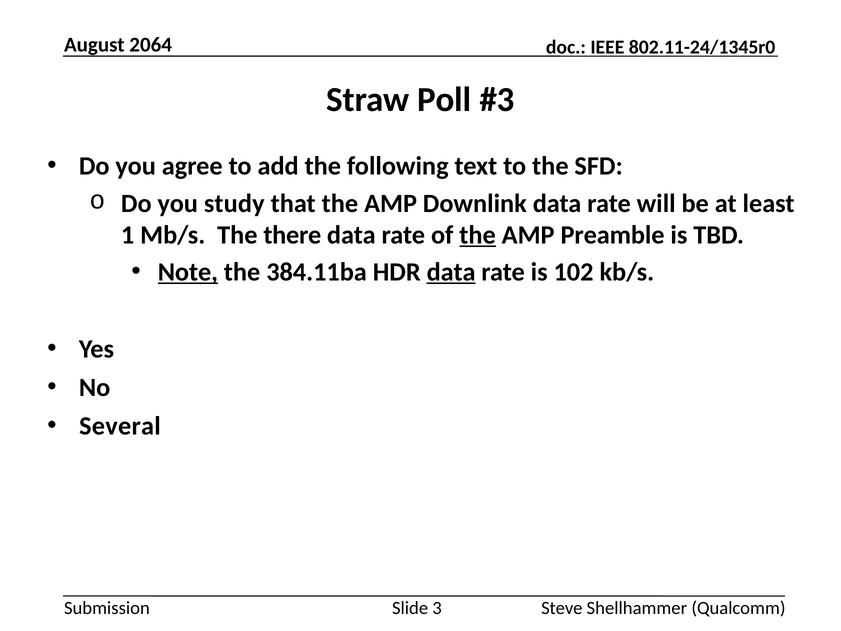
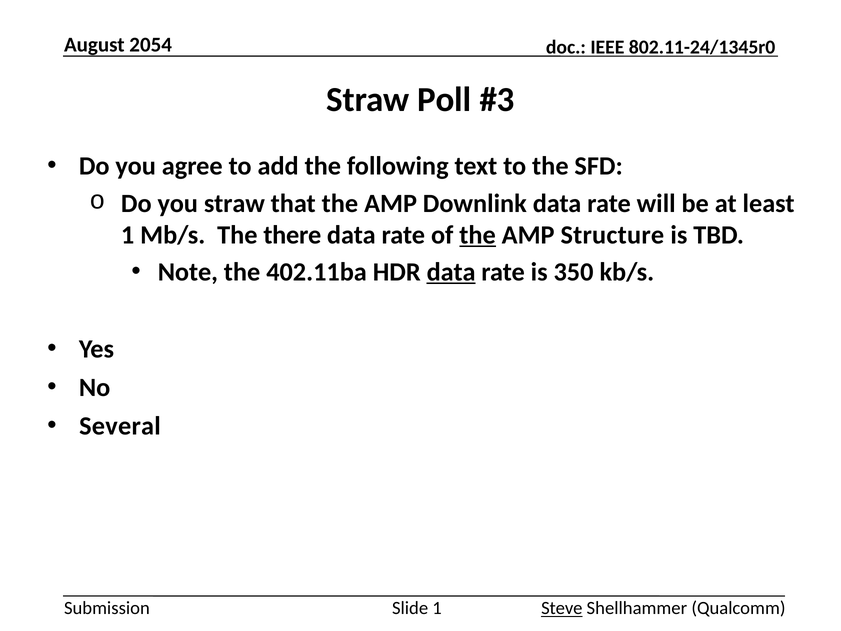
2064: 2064 -> 2054 (151, 45)
you study: study -> straw (234, 204)
Preamble: Preamble -> Structure (612, 235)
Note underline: present -> none (188, 272)
384.11ba: 384.11ba -> 402.11ba (317, 272)
102: 102 -> 350 (574, 272)
Slide 3: 3 -> 1 (437, 608)
Steve underline: none -> present (562, 608)
